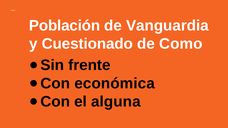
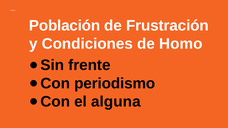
Vanguardia: Vanguardia -> Frustración (167, 26)
Cuestionado: Cuestionado -> Condiciones (87, 44)
Como: Como -> Homo (181, 44)
económica: económica -> periodismo (115, 84)
